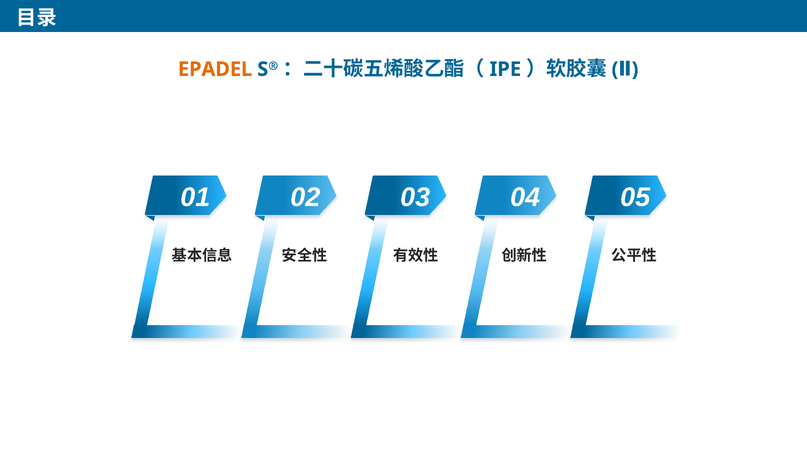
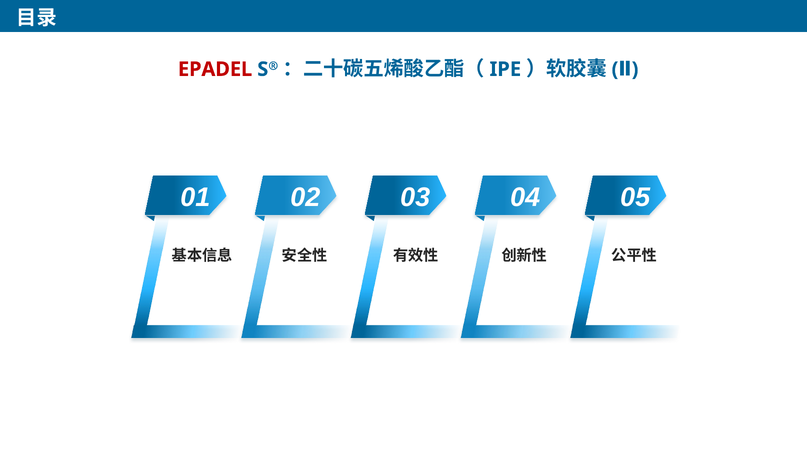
EPADEL colour: orange -> red (215, 69)
